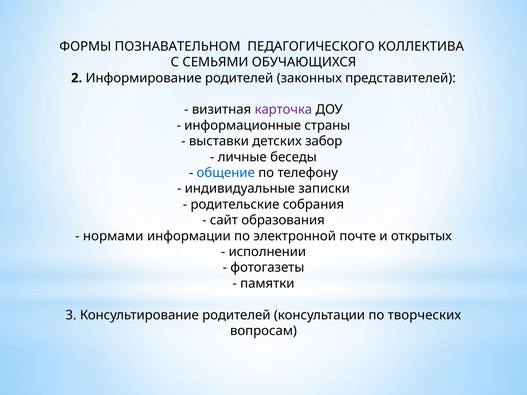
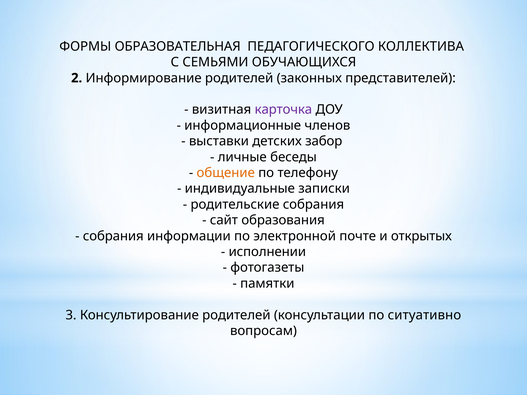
ПОЗНАВАТЕЛЬНОМ: ПОЗНАВАТЕЛЬНОМ -> ОБРАЗОВАТЕЛЬНАЯ (178, 46)
страны: страны -> членов (327, 125)
общение colour: blue -> orange (226, 173)
нормами: нормами -> собрания (113, 236)
творческих: творческих -> ситуативно (424, 315)
